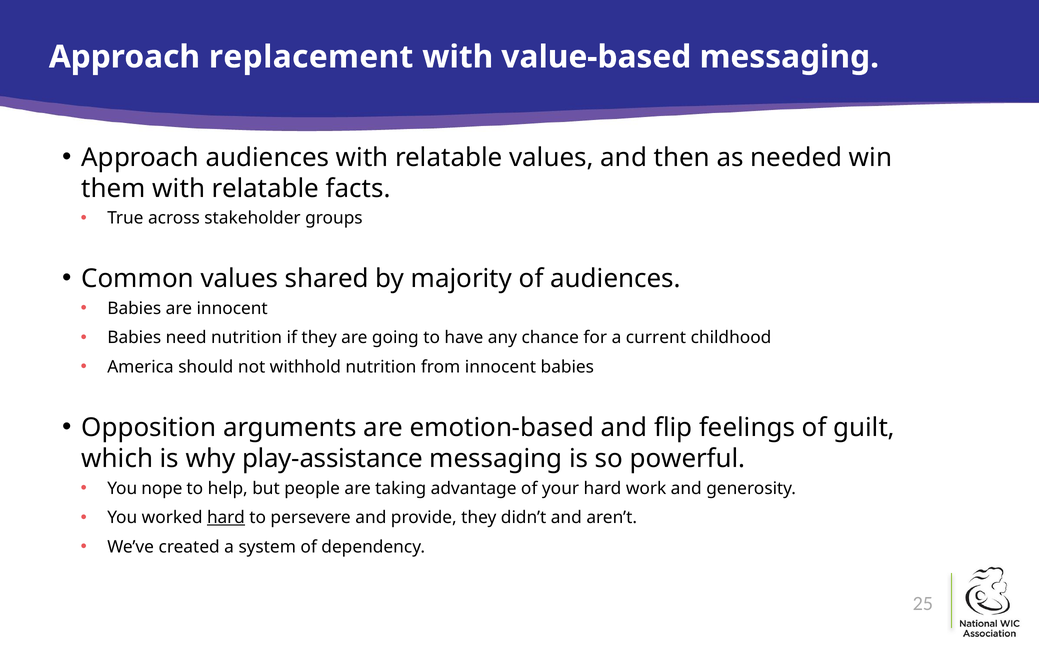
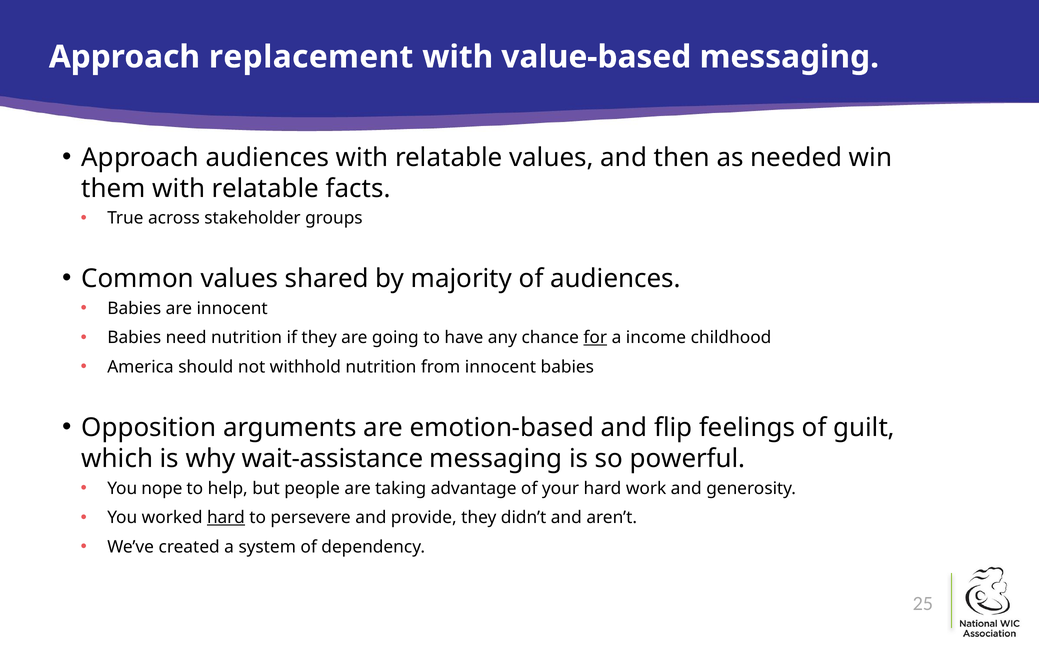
for underline: none -> present (595, 338)
current: current -> income (656, 338)
play-assistance: play-assistance -> wait-assistance (332, 459)
